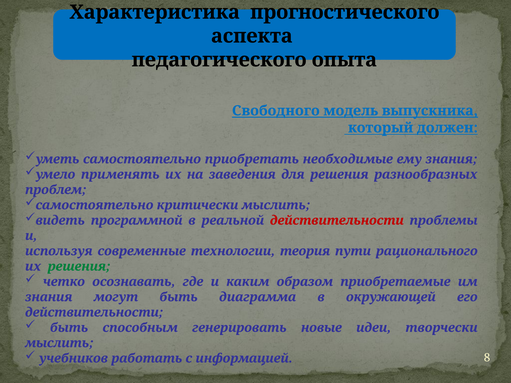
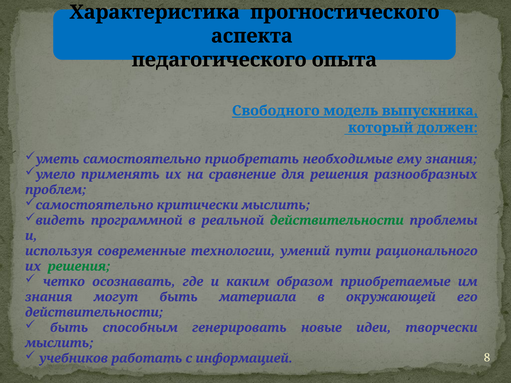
заведения: заведения -> сравнение (242, 175)
действительности colour: red -> green (337, 221)
теория: теория -> умений (305, 251)
диаграмма: диаграмма -> материала (258, 297)
